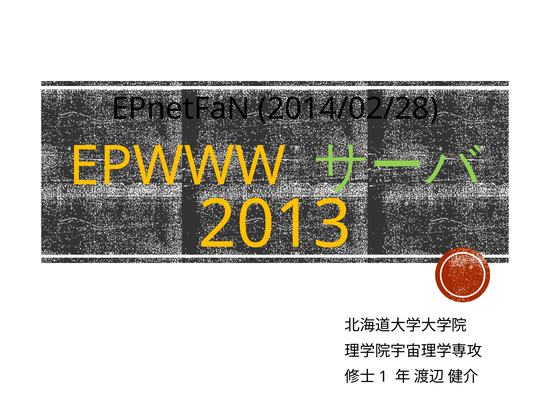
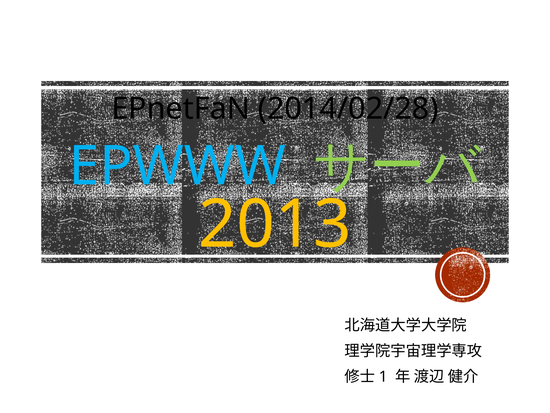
EPWWW colour: yellow -> light blue (177, 166)
